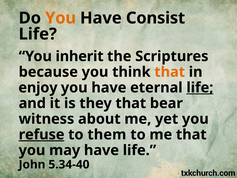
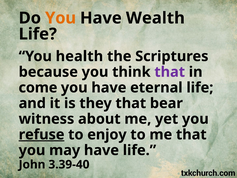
Consist: Consist -> Wealth (155, 18)
inherit: inherit -> health (79, 56)
that colour: orange -> purple (170, 72)
enjoy: enjoy -> come (38, 88)
life underline: present -> none (200, 88)
them: them -> enjoy (107, 134)
5.34-40: 5.34-40 -> 3.39-40 (69, 164)
